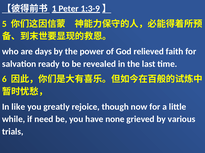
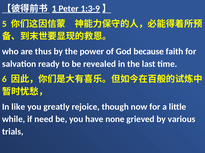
days: days -> thus (43, 52)
relieved: relieved -> because (149, 52)
